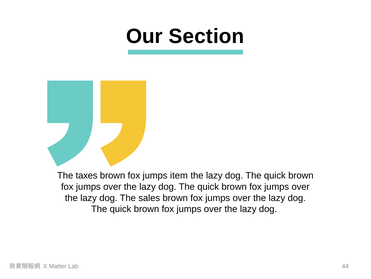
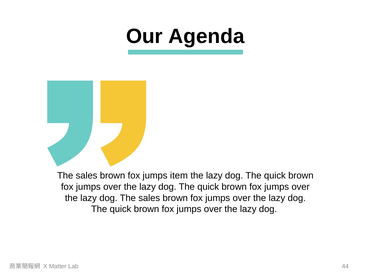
Section: Section -> Agenda (206, 36)
taxes: taxes -> sales (87, 175)
